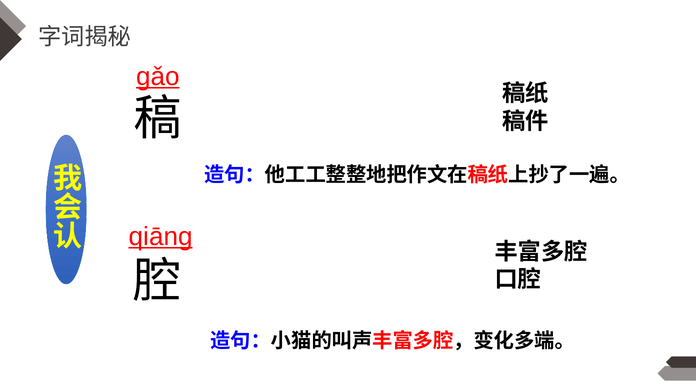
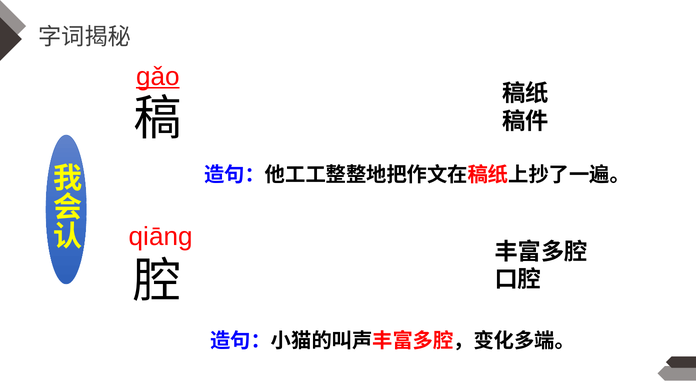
qiāng underline: present -> none (161, 236)
